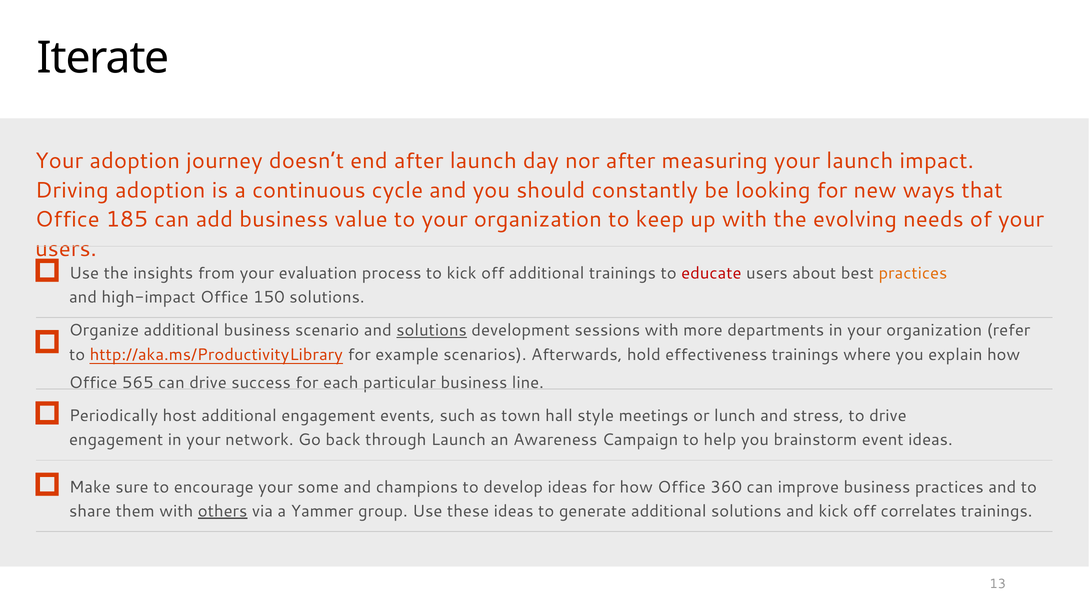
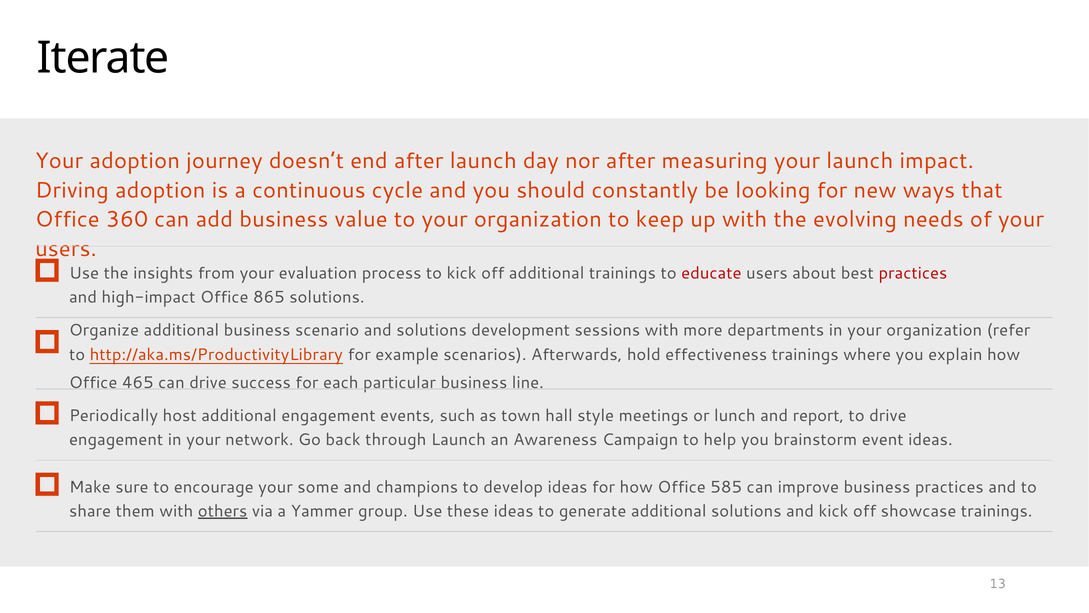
185: 185 -> 360 (127, 219)
practices colour: orange -> red (913, 273)
150: 150 -> 865 (269, 297)
solutions underline: present -> none (432, 330)
565: 565 -> 465 (138, 382)
stress: stress -> report (818, 415)
360: 360 -> 585 (726, 487)
correlates: correlates -> showcase (919, 511)
